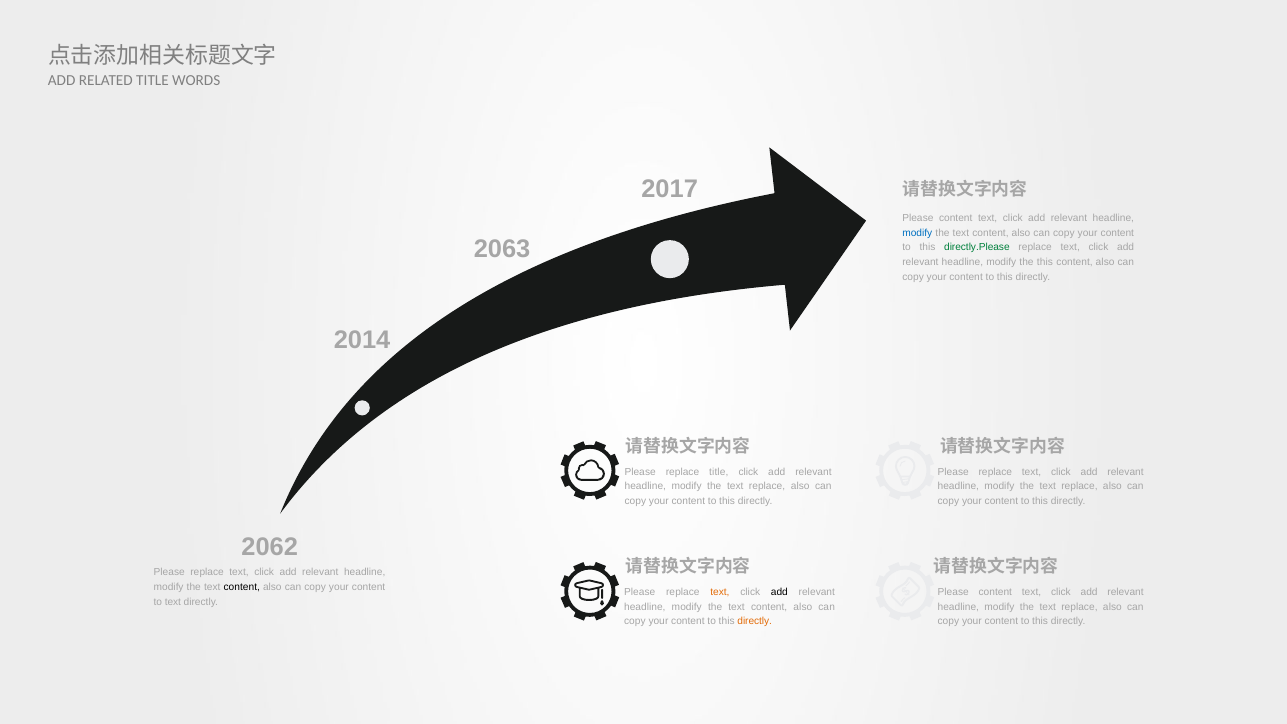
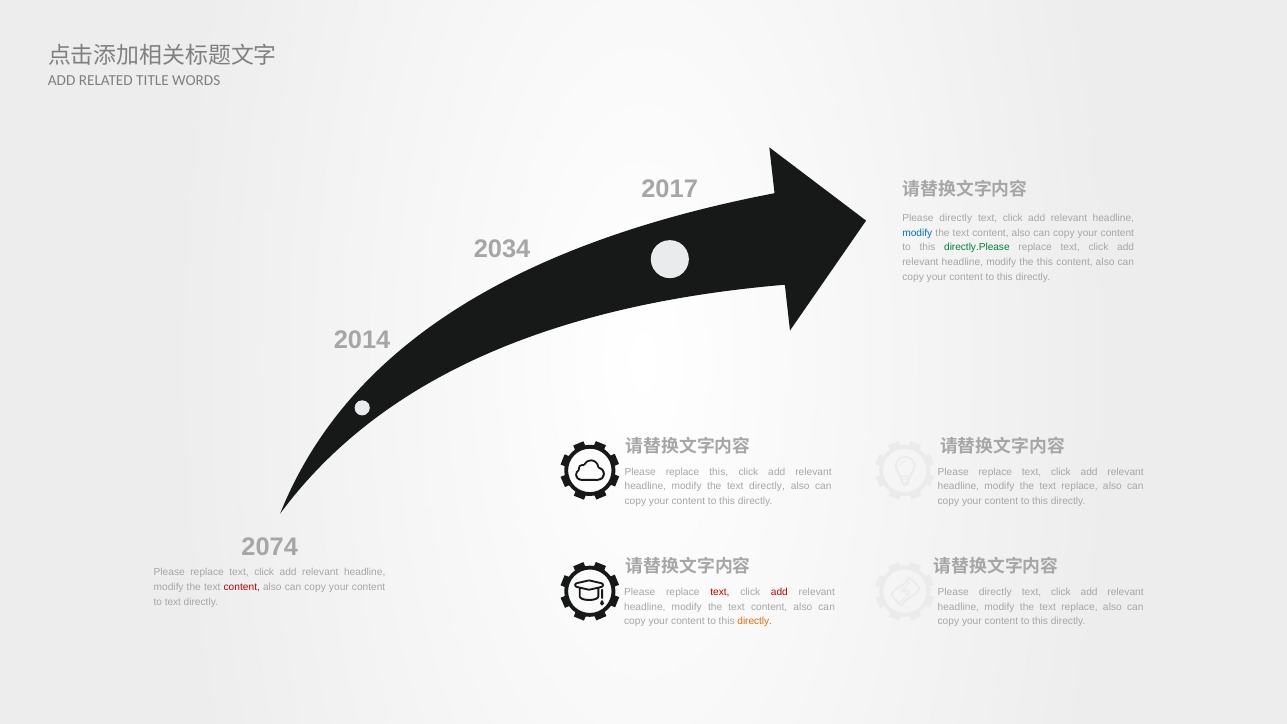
content: content -> directly (956, 218)
2063: 2063 -> 2034 (502, 249)
replace title: title -> this (719, 472)
replace: replace -> directly (767, 486)
2062: 2062 -> 2074 (270, 547)
content colour: black -> red (242, 587)
text colour: orange -> red (720, 592)
add colour: black -> red (779, 592)
content: content -> directly (995, 592)
